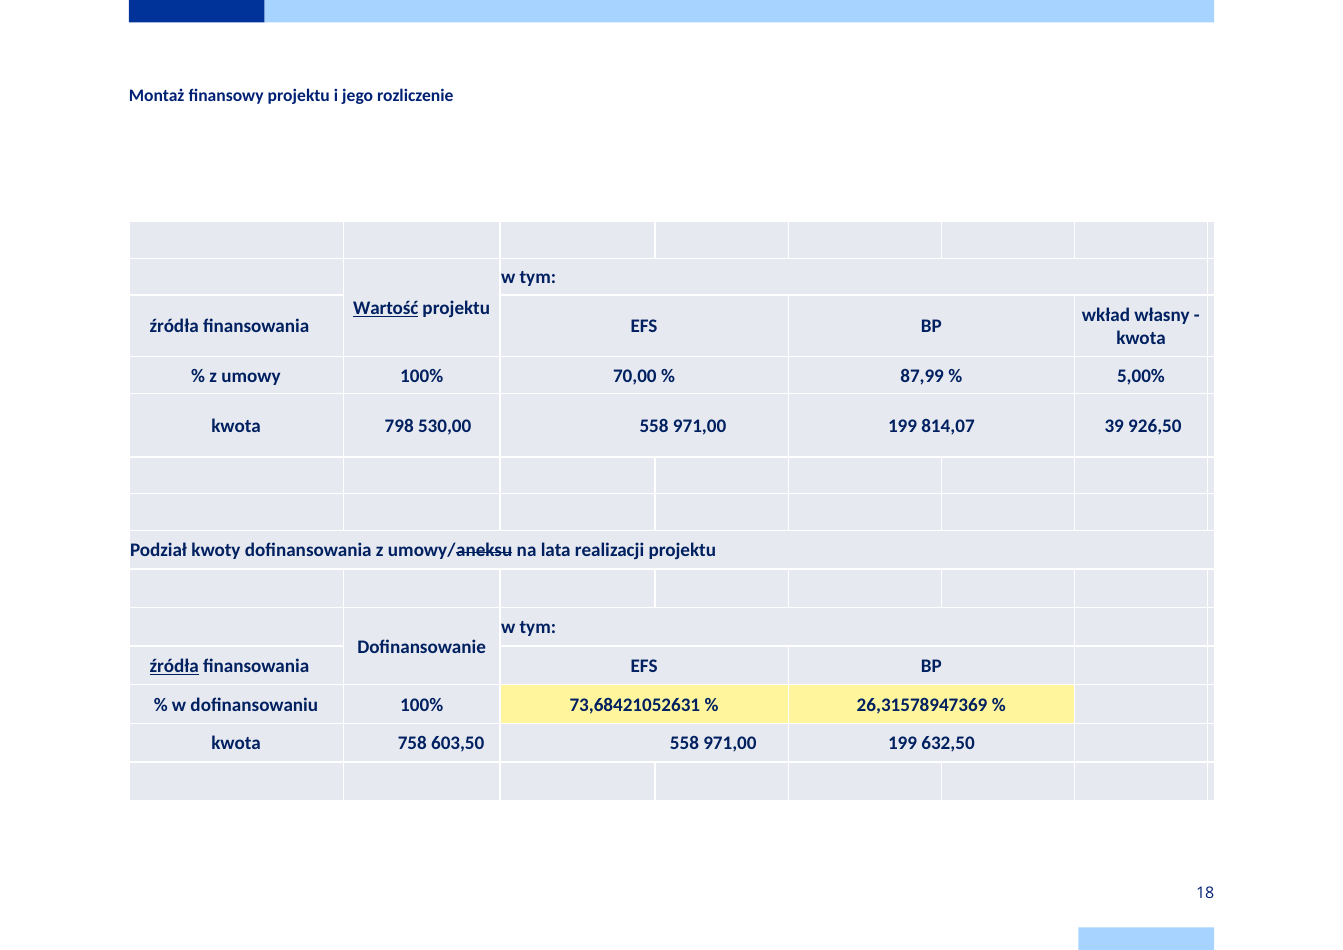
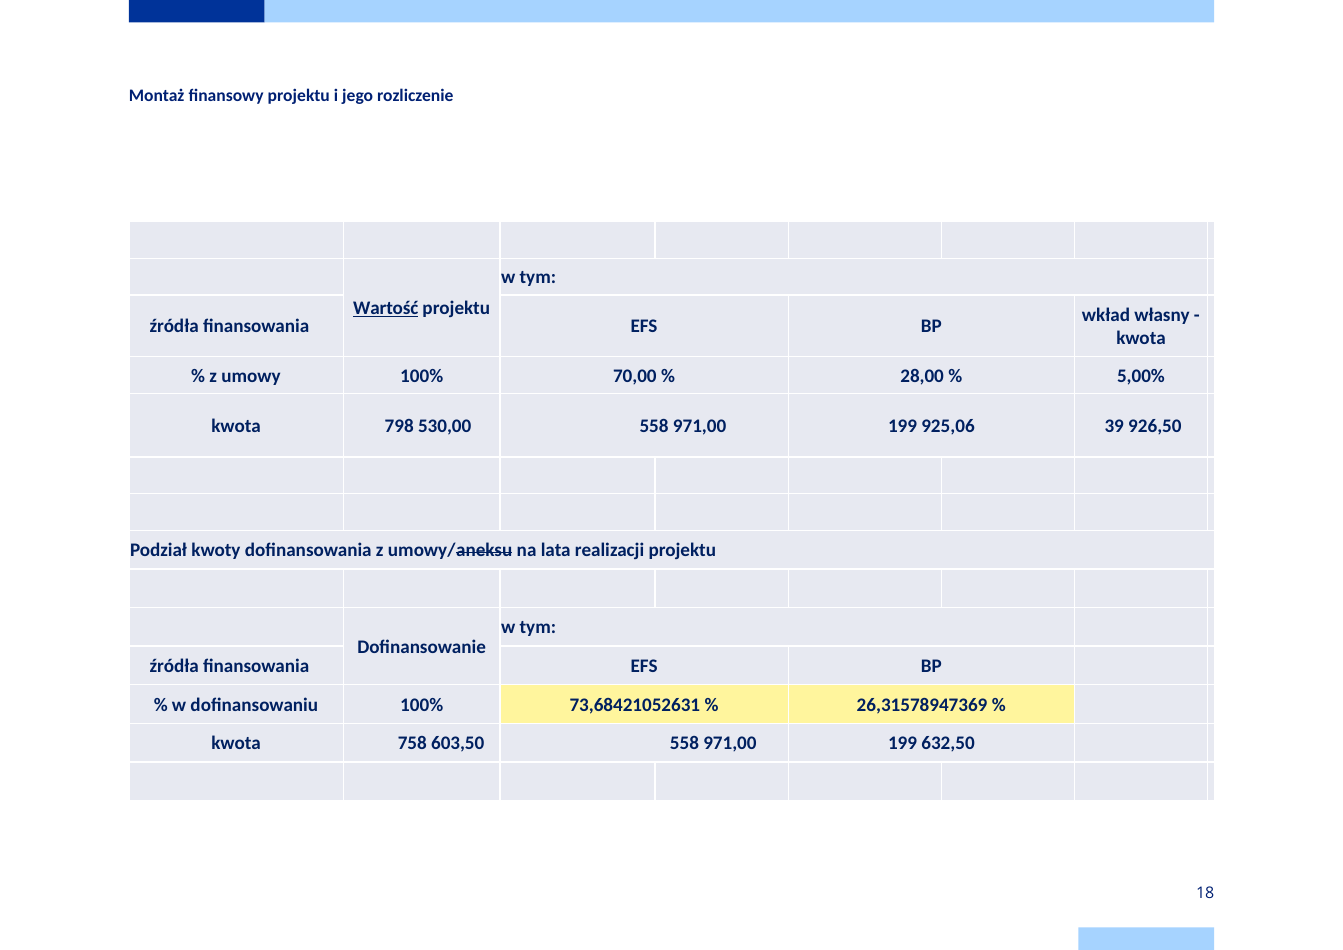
87,99: 87,99 -> 28,00 (922, 376)
814,07: 814,07 -> 925,06 (948, 426)
źródła underline: present -> none (174, 666)
